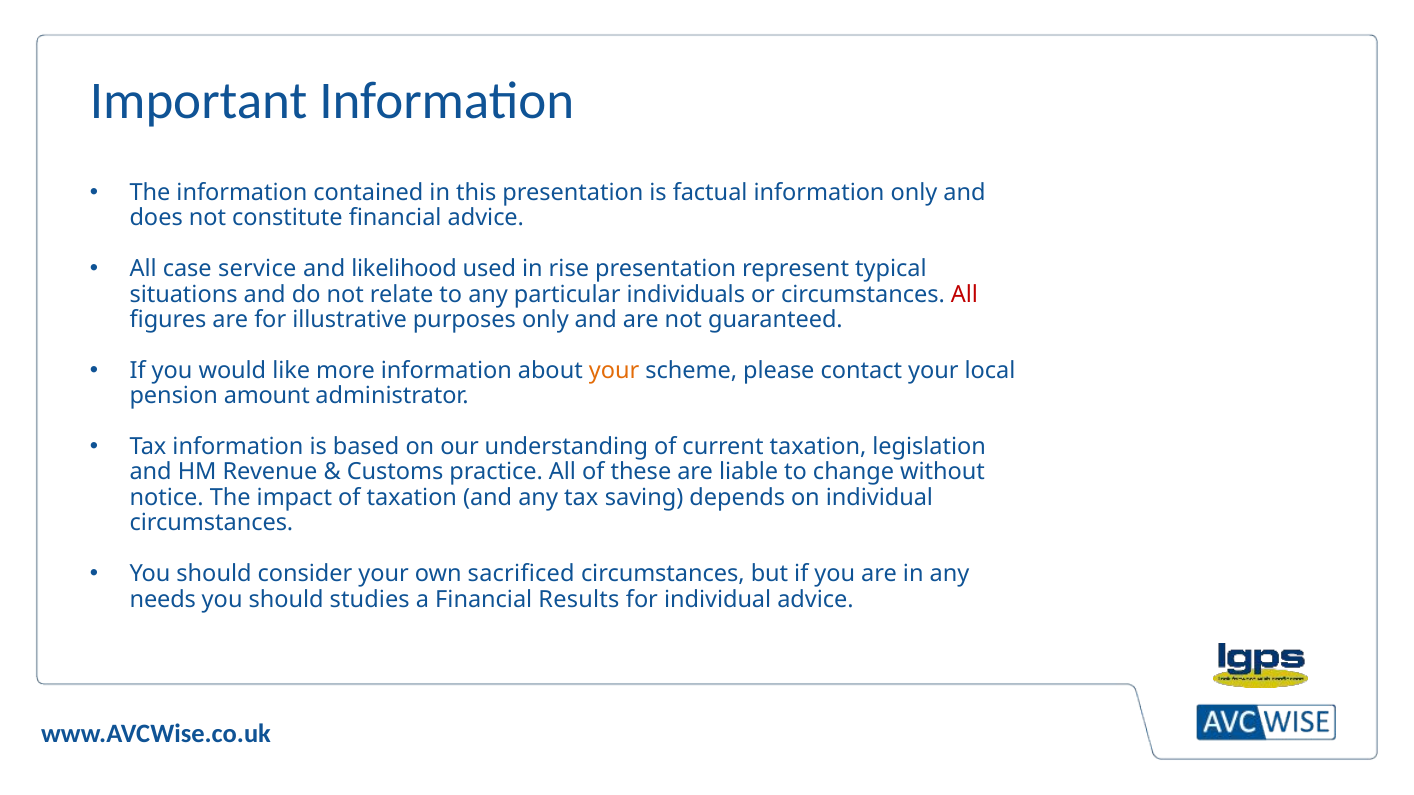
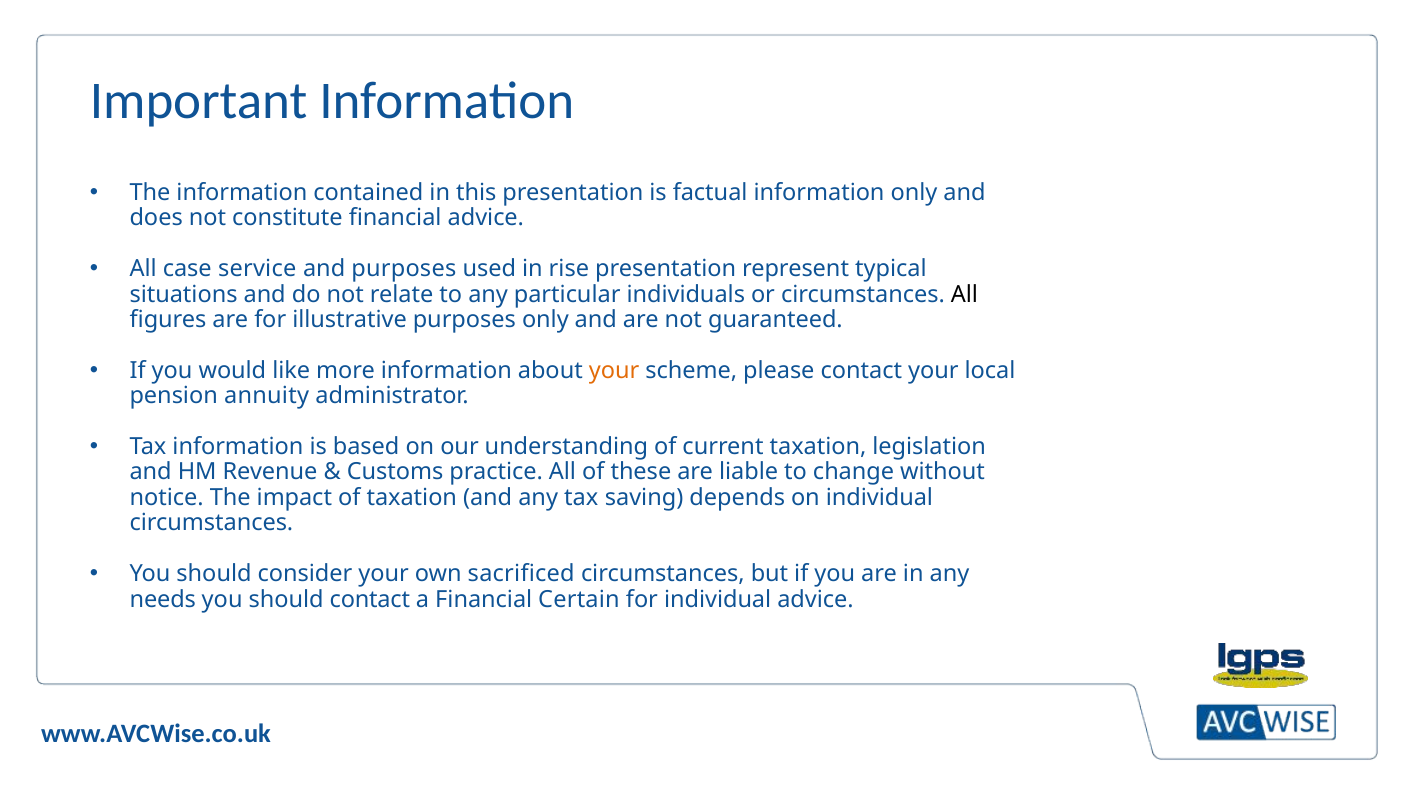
and likelihood: likelihood -> purposes (404, 269)
All colour: red -> black (964, 294)
amount: amount -> annuity (267, 396)
should studies: studies -> contact (370, 600)
Results: Results -> Certain (579, 600)
